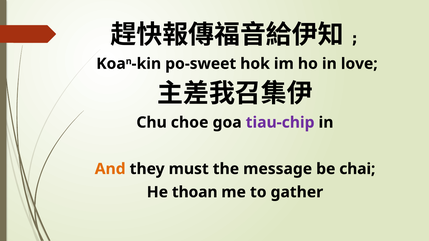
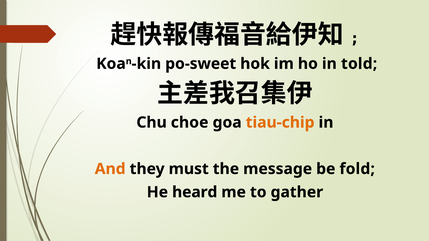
love: love -> told (359, 64)
tiau-chip colour: purple -> orange (280, 123)
chai: chai -> fold (357, 169)
thoan: thoan -> heard (195, 192)
